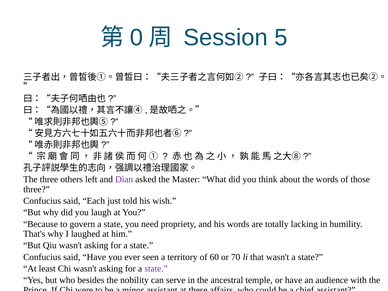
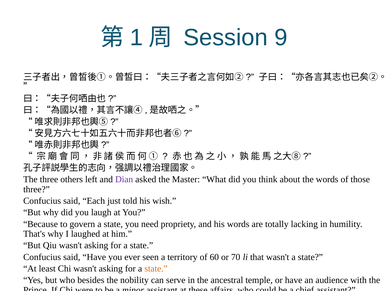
0: 0 -> 1 (136, 38)
5: 5 -> 9 (281, 38)
state colour: purple -> orange (156, 269)
